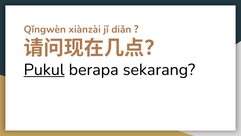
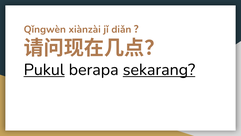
sekarang underline: none -> present (159, 69)
